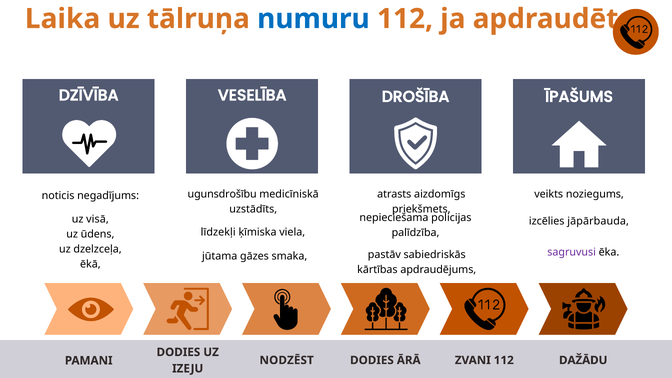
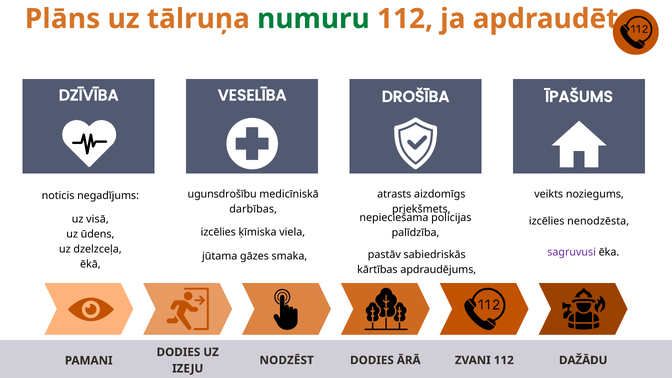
Laika: Laika -> Plāns (63, 19)
numuru colour: blue -> green (313, 19)
uzstādīts: uzstādīts -> darbības (253, 209)
jāpārbauda: jāpārbauda -> nenodzēsta (598, 221)
līdzekļi: līdzekļi -> izcēlies (218, 232)
